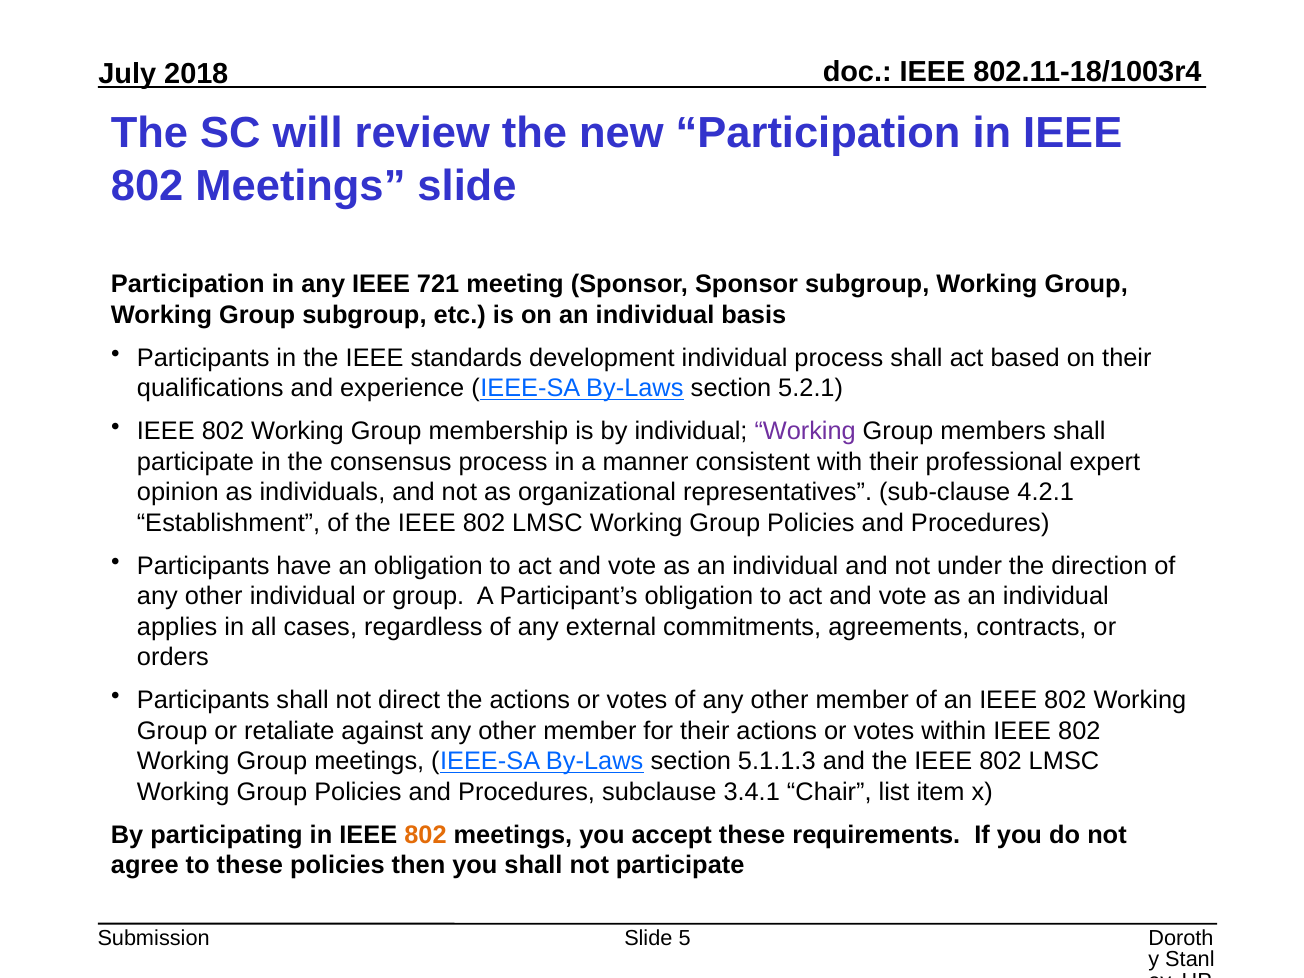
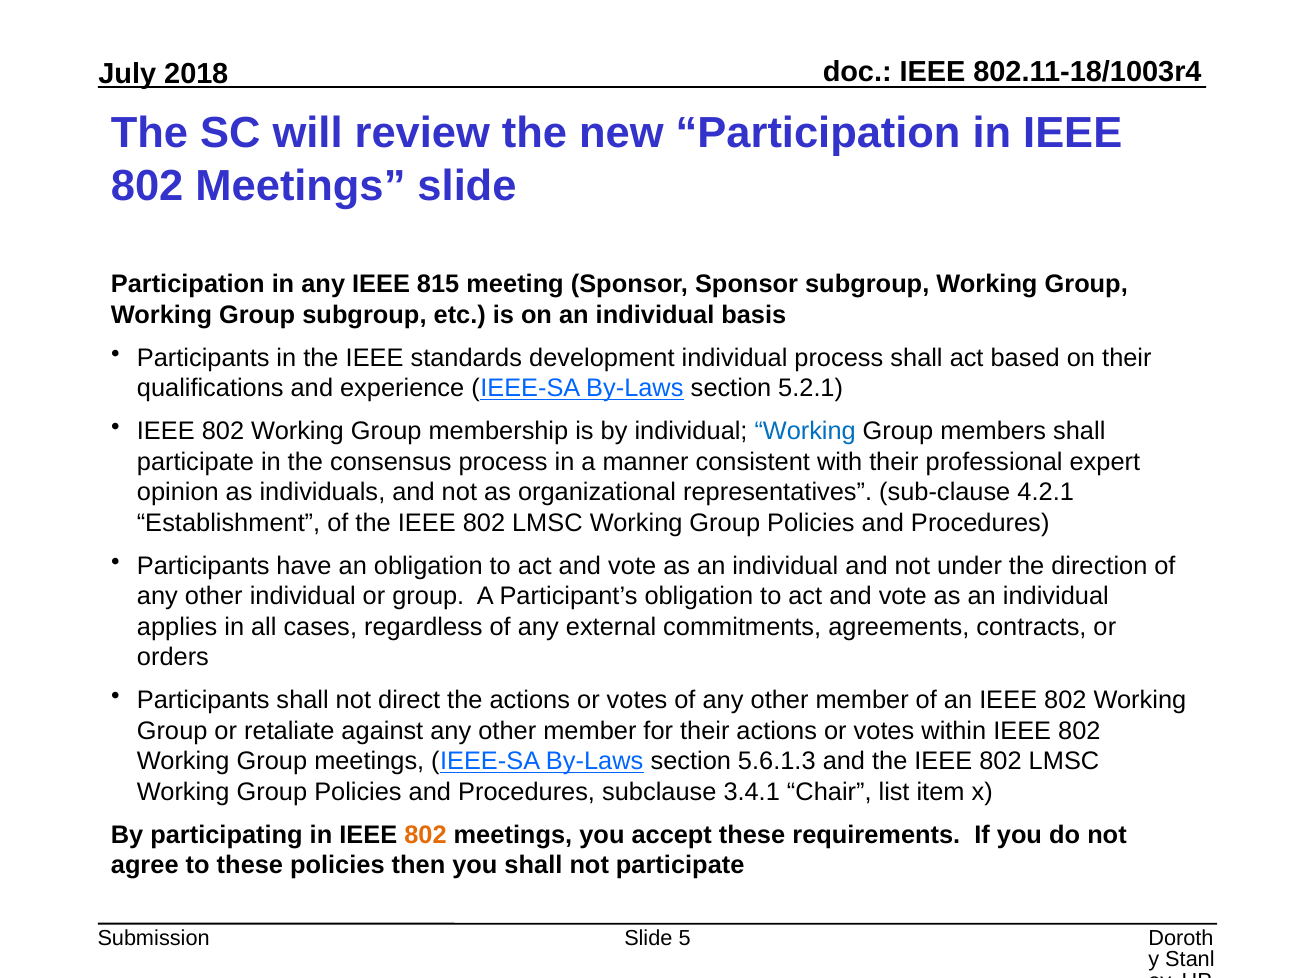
721: 721 -> 815 (438, 284)
Working colour: purple -> blue (805, 431)
5.1.1.3: 5.1.1.3 -> 5.6.1.3 (777, 761)
